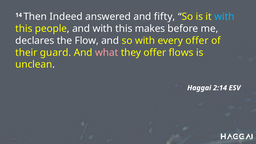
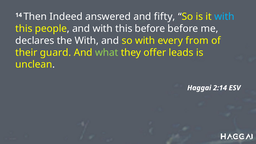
this makes: makes -> before (150, 29)
the Flow: Flow -> With (87, 41)
every offer: offer -> from (197, 41)
what colour: pink -> light green (107, 53)
flows: flows -> leads (181, 53)
